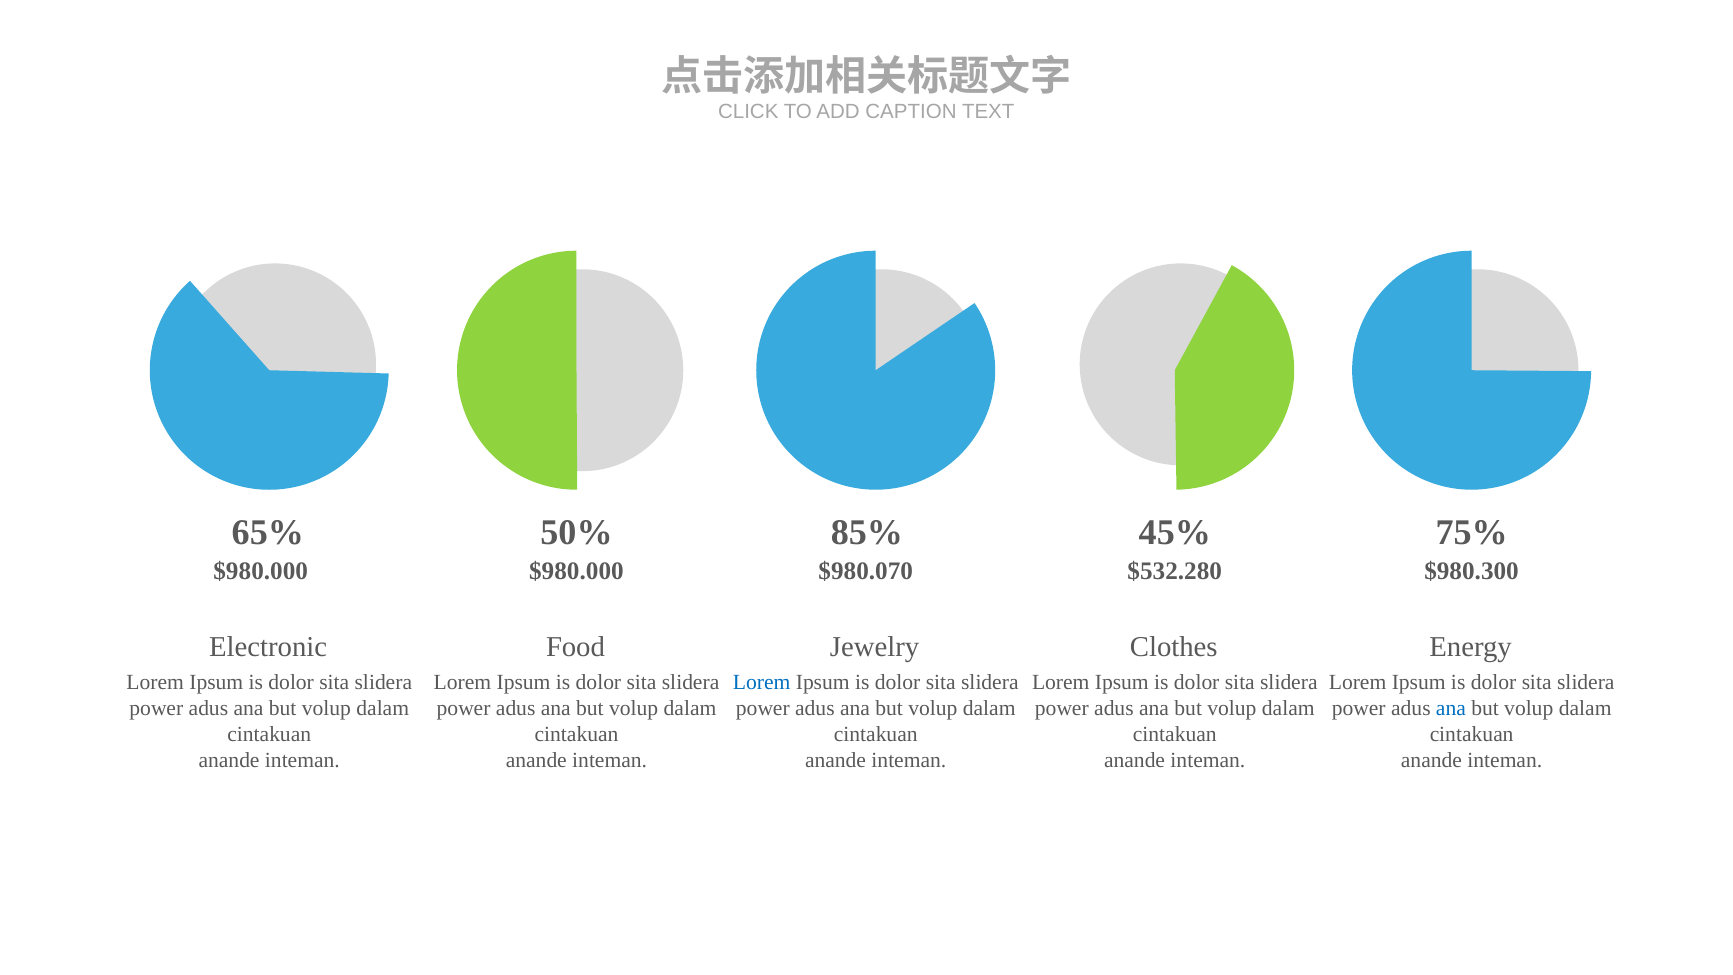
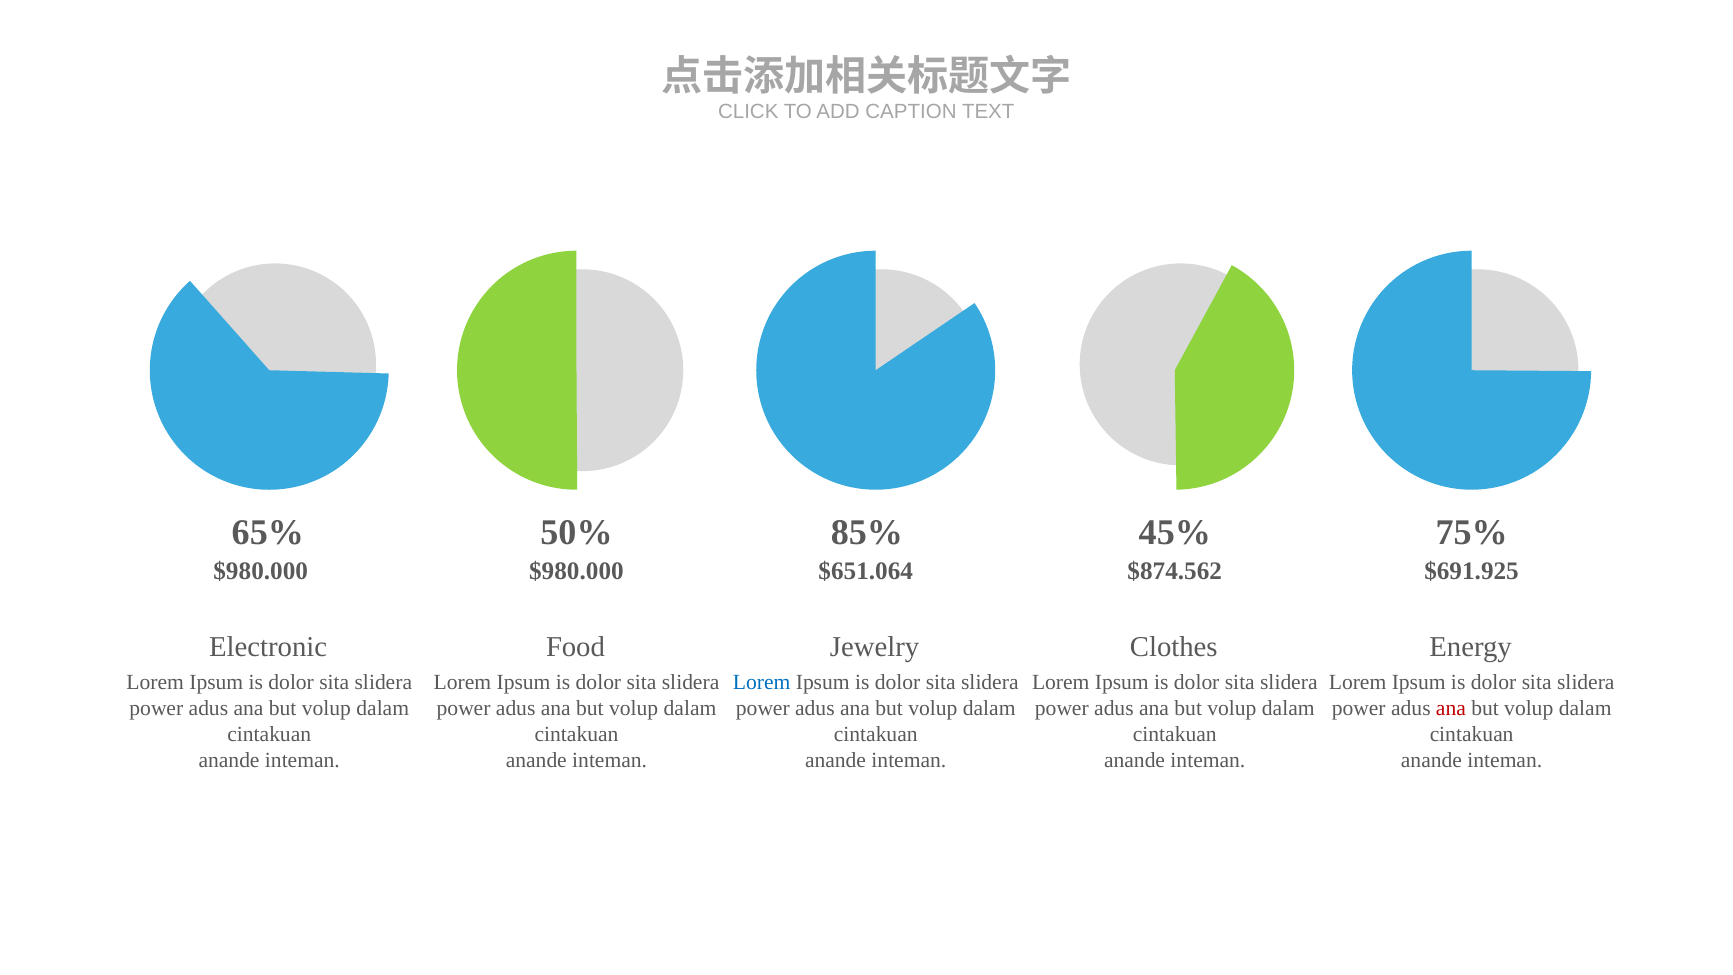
$980.070: $980.070 -> $651.064 (866, 571)
$532.280: $532.280 -> $874.562 (1175, 571)
$980.300: $980.300 -> $691.925 (1472, 571)
ana colour: blue -> red (1451, 709)
